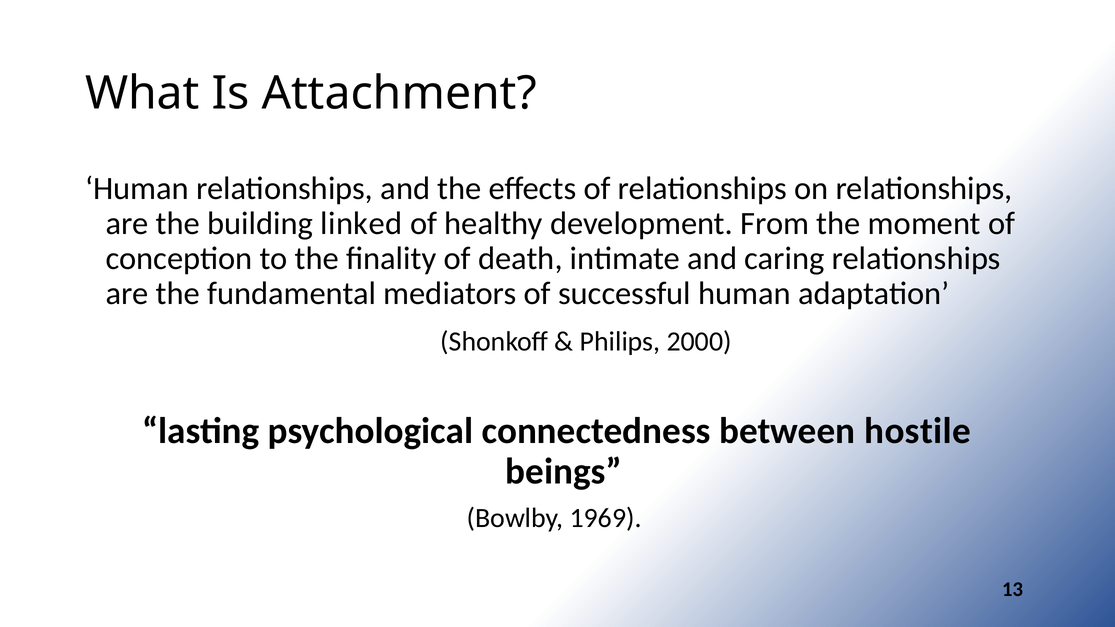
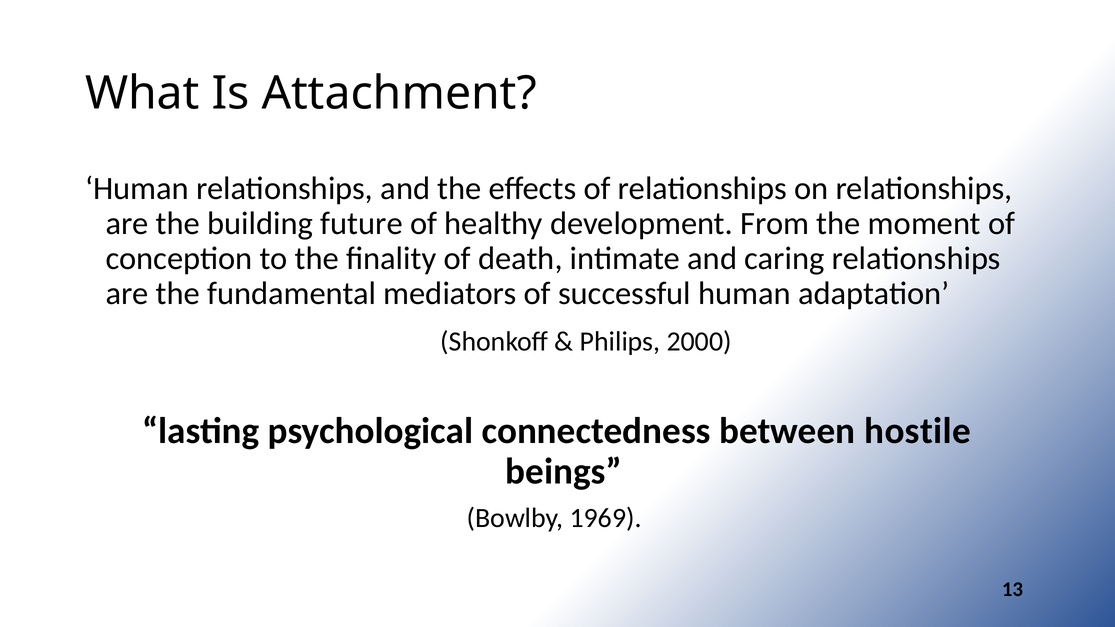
linked: linked -> future (361, 224)
